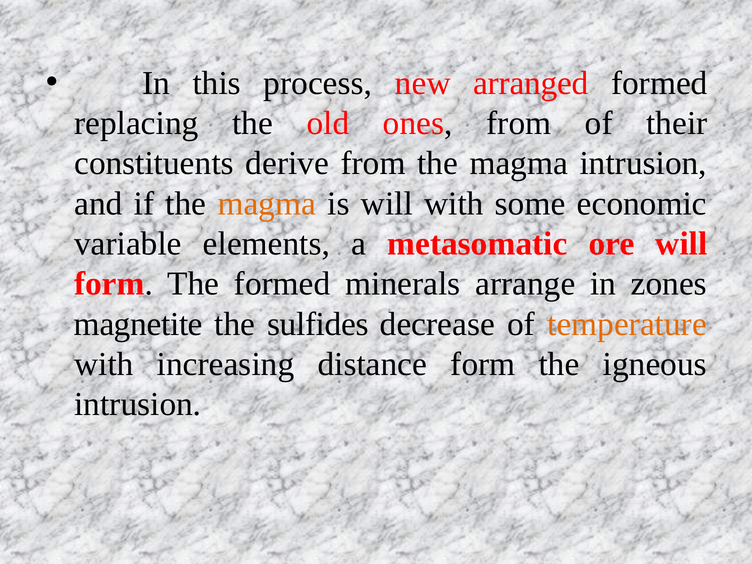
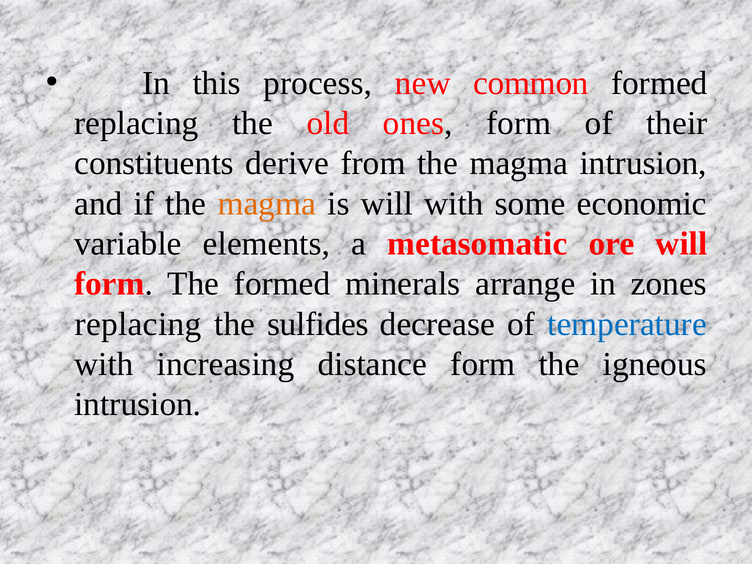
arranged: arranged -> common (531, 83)
ones from: from -> form (519, 123)
magnetite: magnetite -> replacing (138, 324)
temperature colour: orange -> blue (627, 324)
